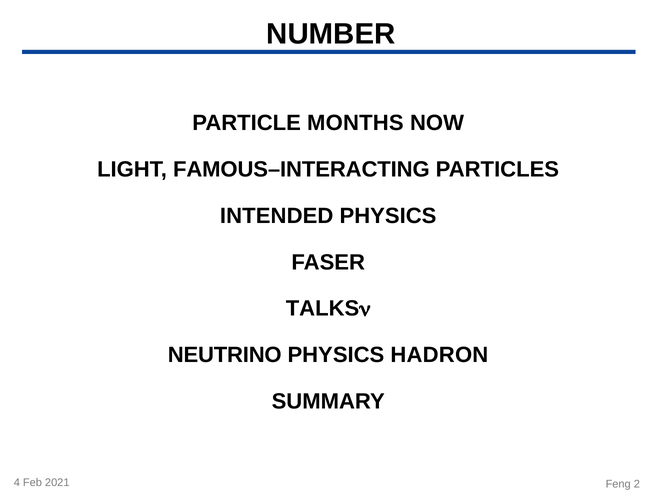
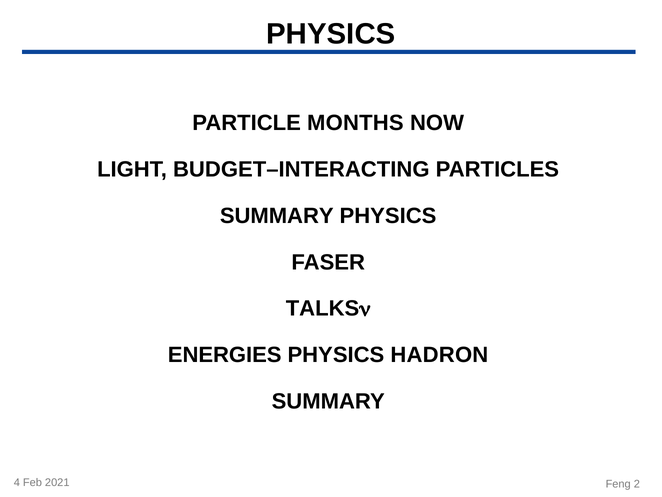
NUMBER: NUMBER -> PHYSICS (331, 34)
FAMOUS–INTERACTING: FAMOUS–INTERACTING -> BUDGET–INTERACTING (301, 169)
INTENDED: INTENDED -> SUMMARY (277, 216)
NEUTRINO: NEUTRINO -> ENERGIES (225, 355)
